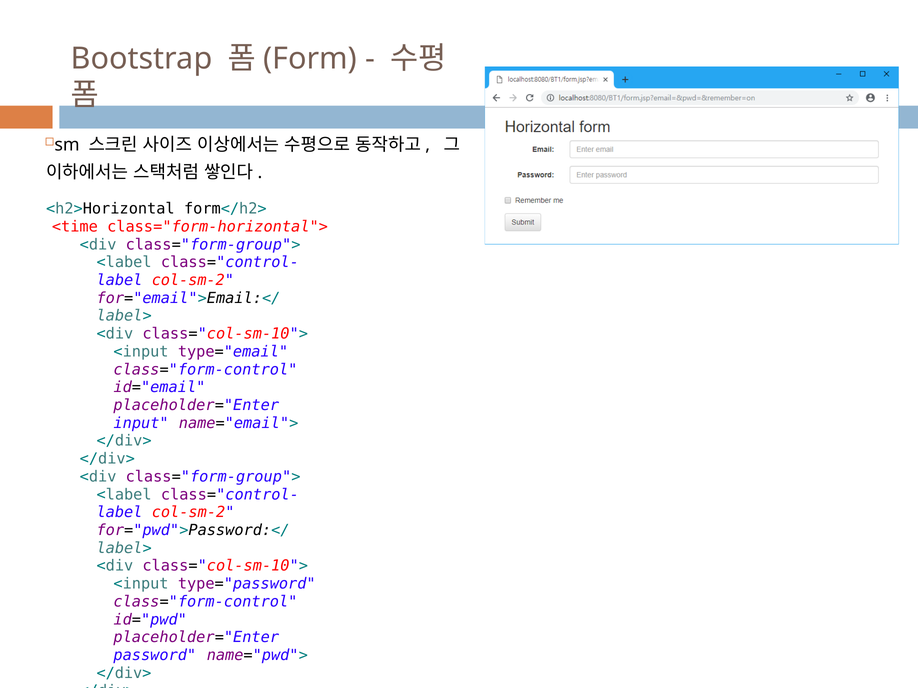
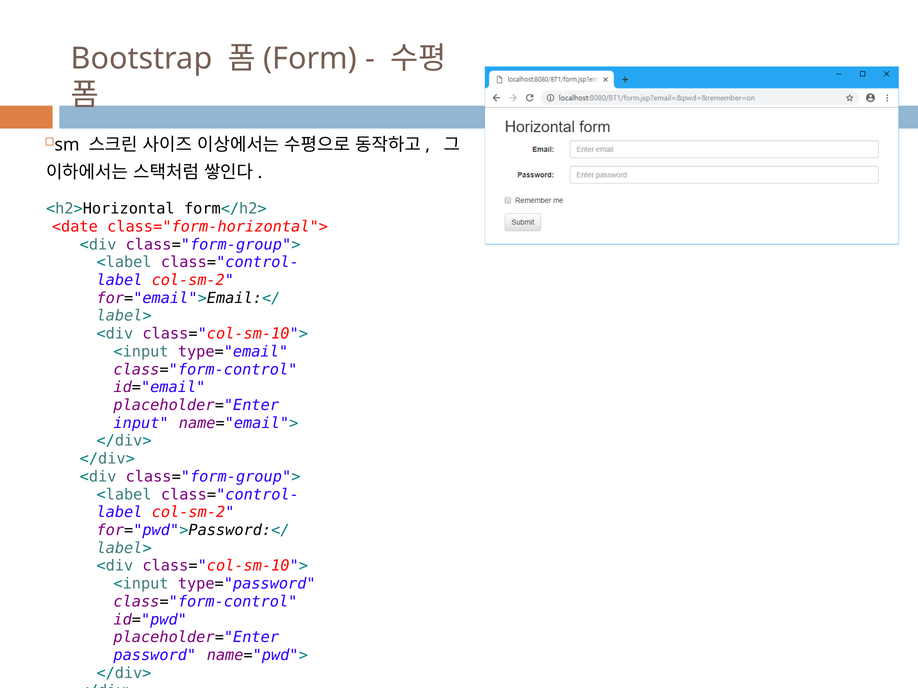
<time: <time -> <date (75, 227)
